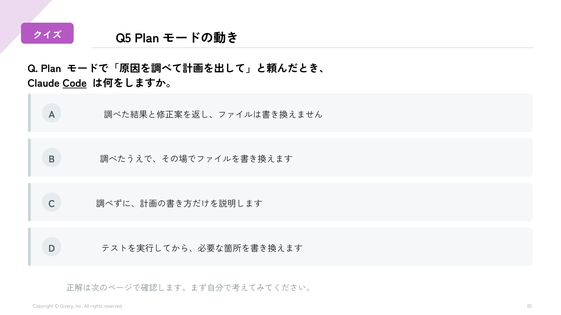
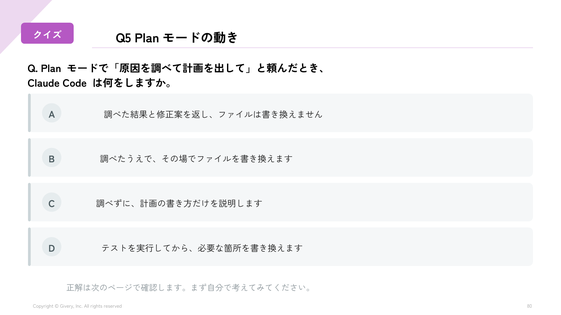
Code underline: present -> none (75, 84)
